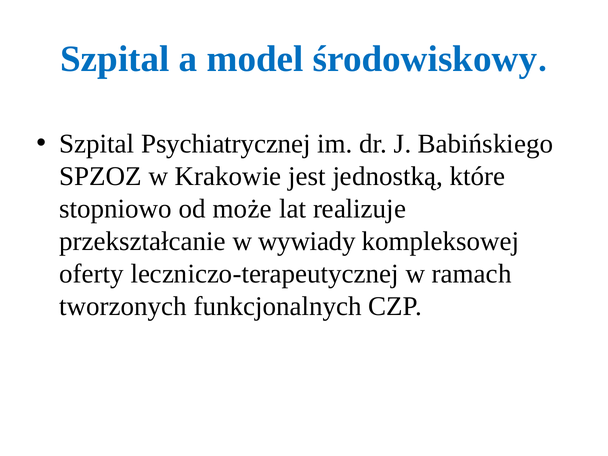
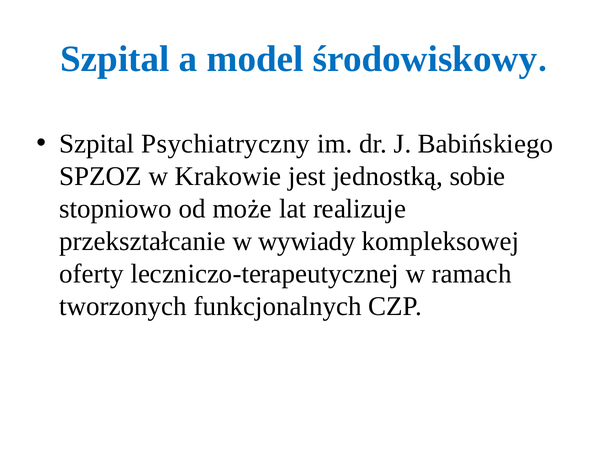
Psychiatrycznej: Psychiatrycznej -> Psychiatryczny (226, 144)
które: które -> sobie (477, 176)
